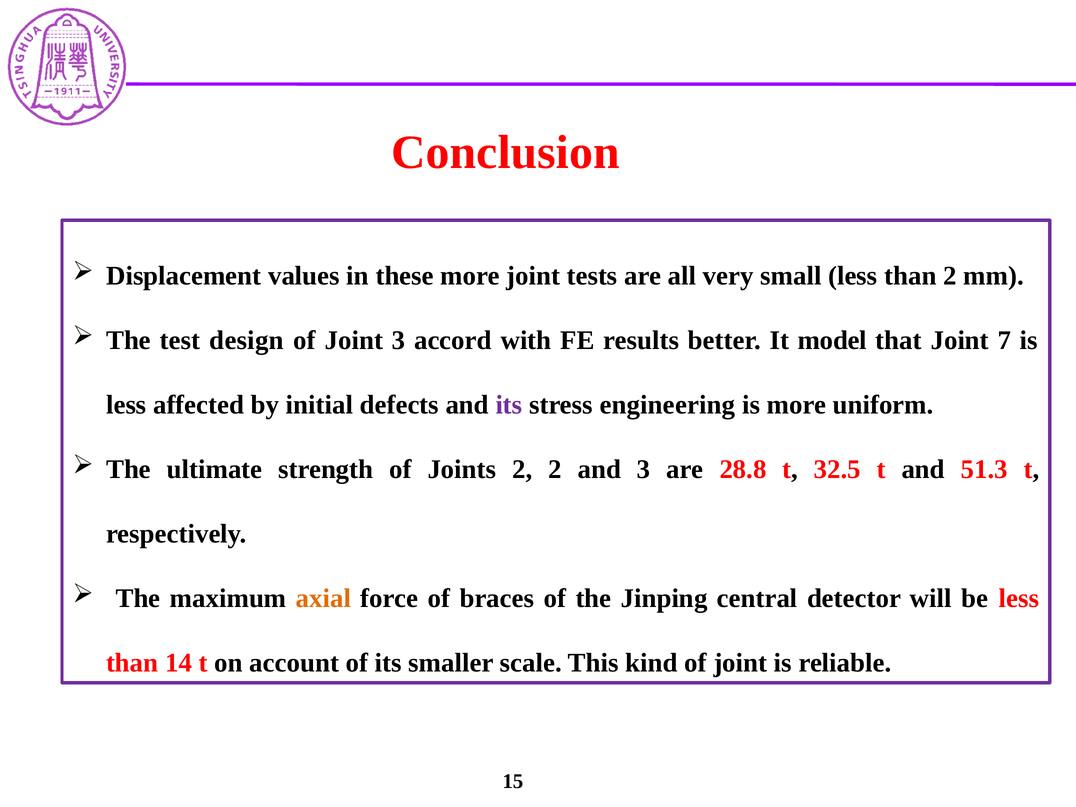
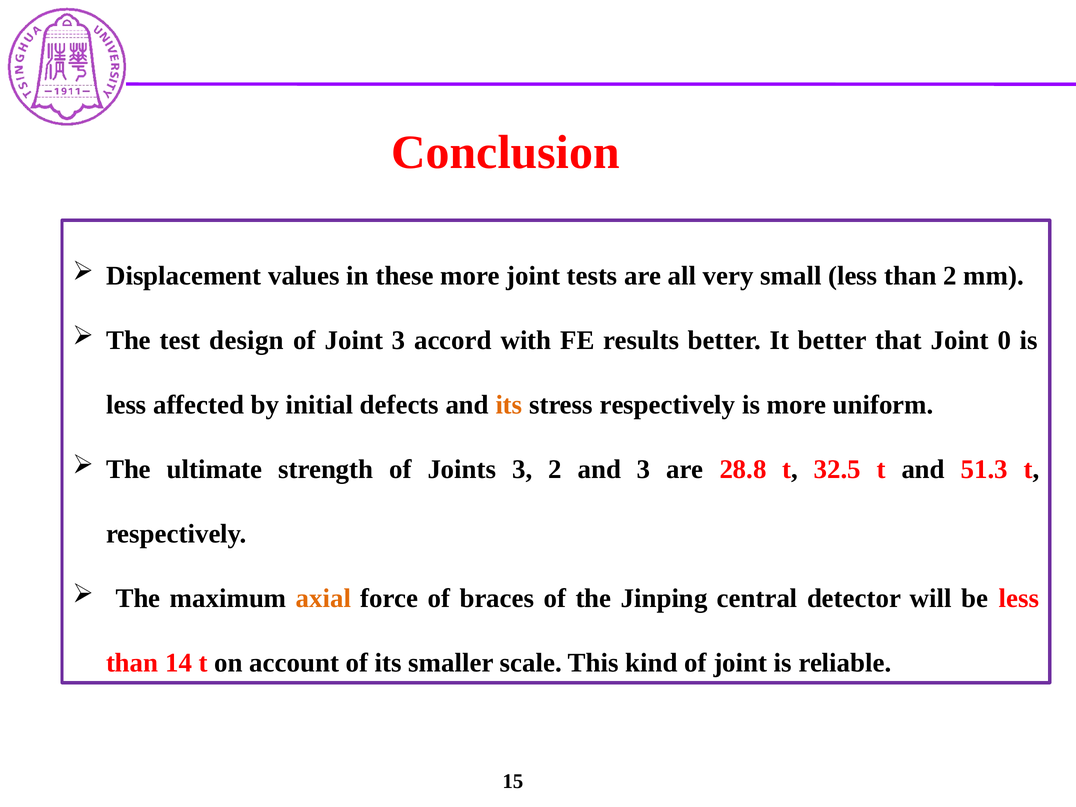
It model: model -> better (832, 340)
7: 7 -> 0 (1005, 340)
its colour: purple -> orange (509, 405)
stress engineering: engineering -> respectively (667, 405)
Joints 2: 2 -> 3 (522, 469)
